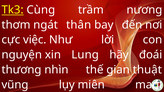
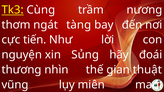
thân: thân -> tàng (79, 25)
việc: việc -> tiến (35, 40)
Lung: Lung -> Sủng (85, 55)
